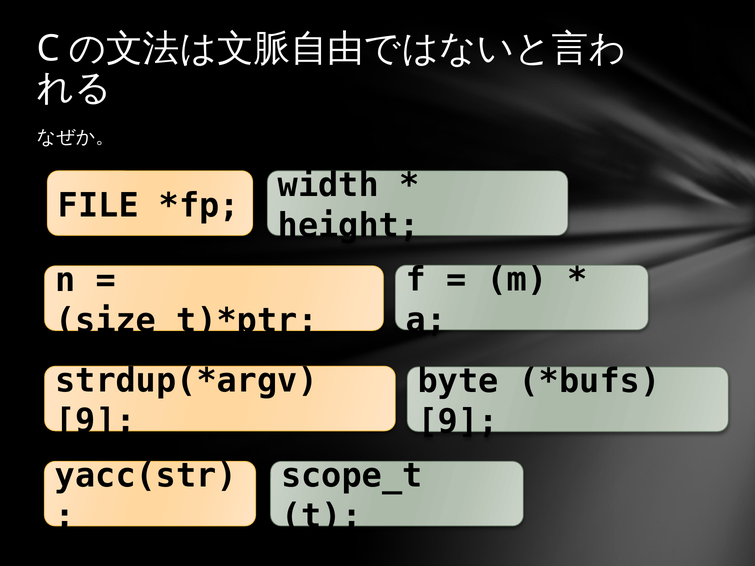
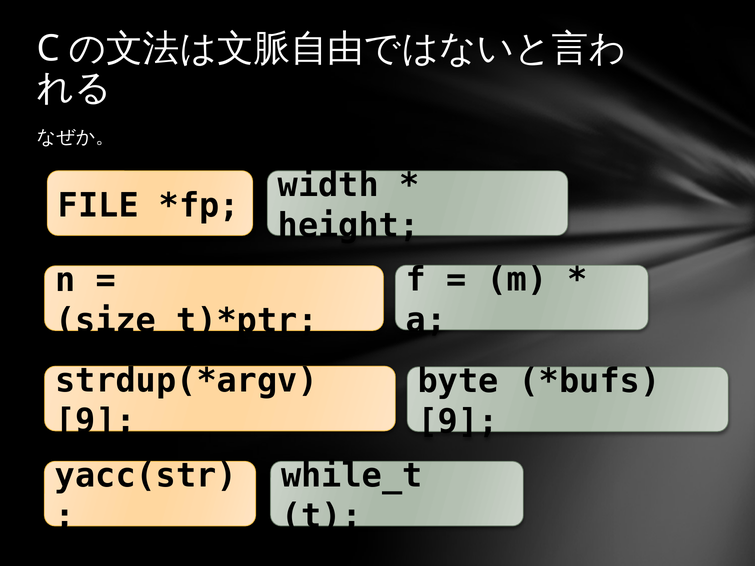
scope_t: scope_t -> while_t (352, 476)
